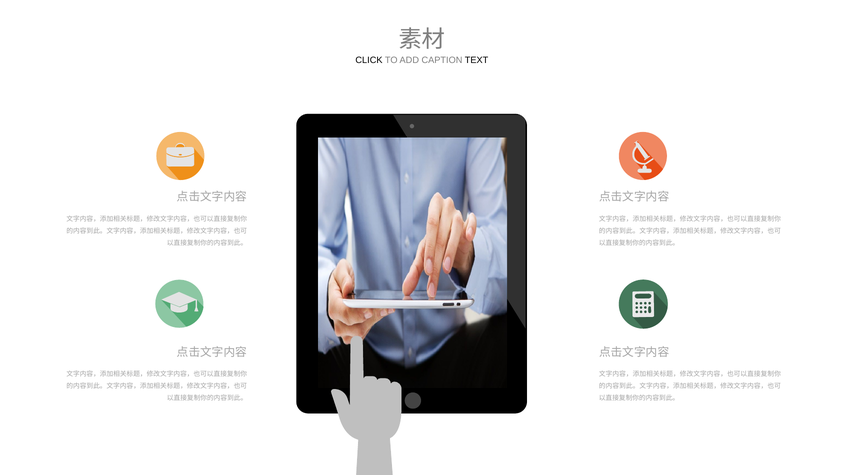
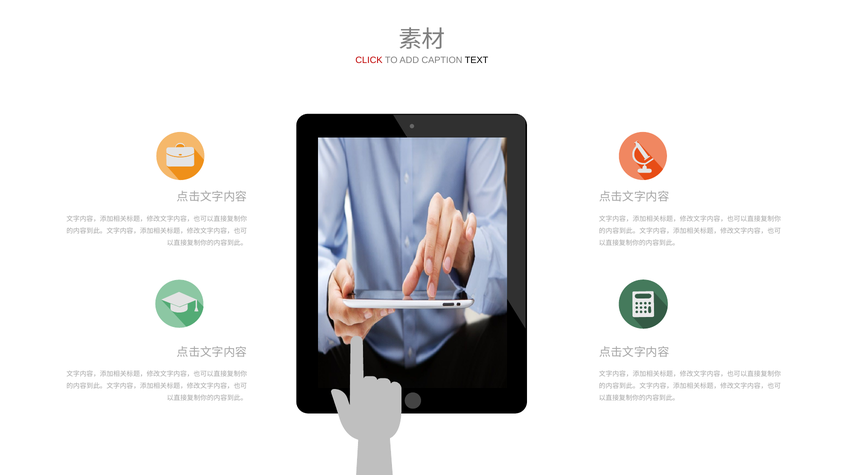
CLICK colour: black -> red (369, 60)
